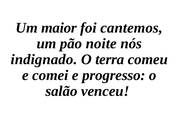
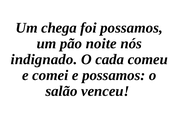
maior: maior -> chega (59, 28)
foi cantemos: cantemos -> possamos (131, 28)
terra: terra -> cada (110, 60)
e progresso: progresso -> possamos (114, 76)
